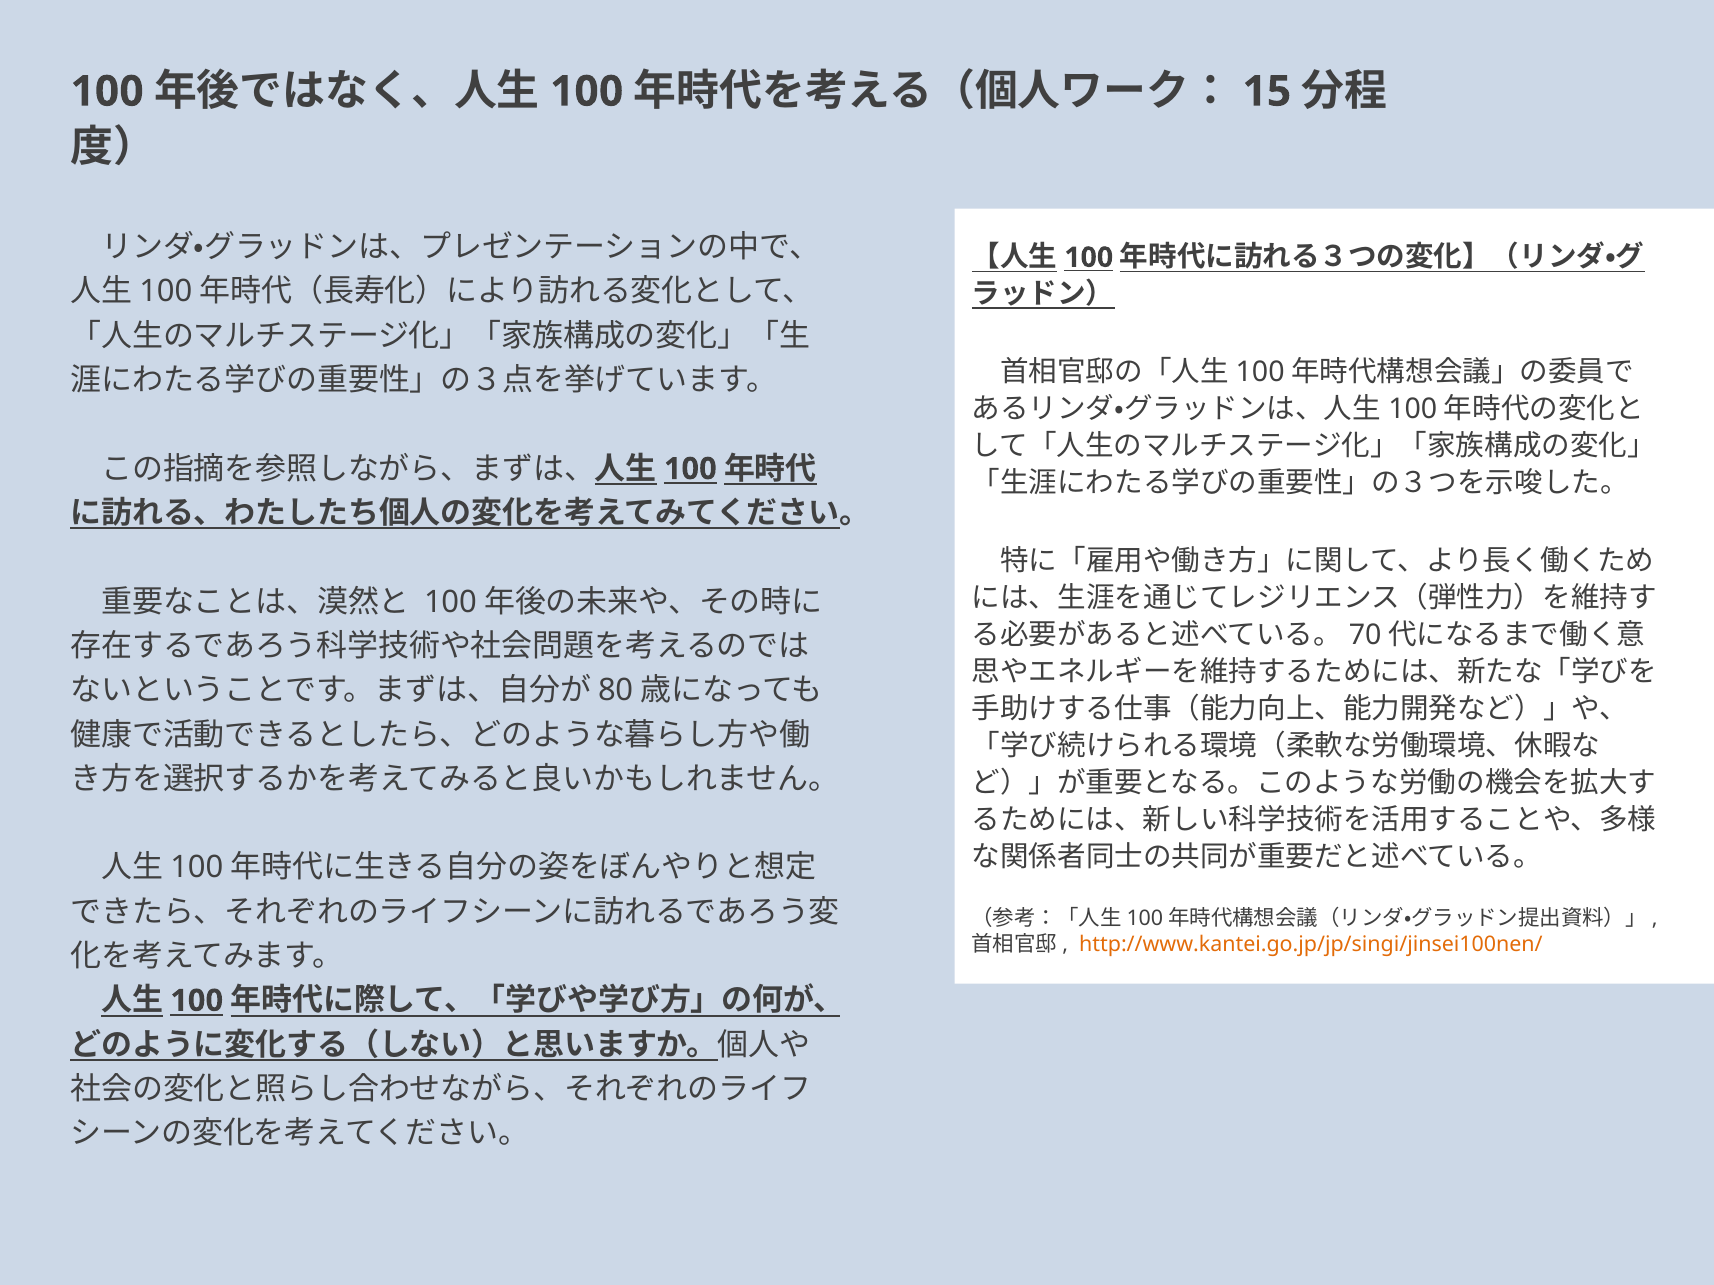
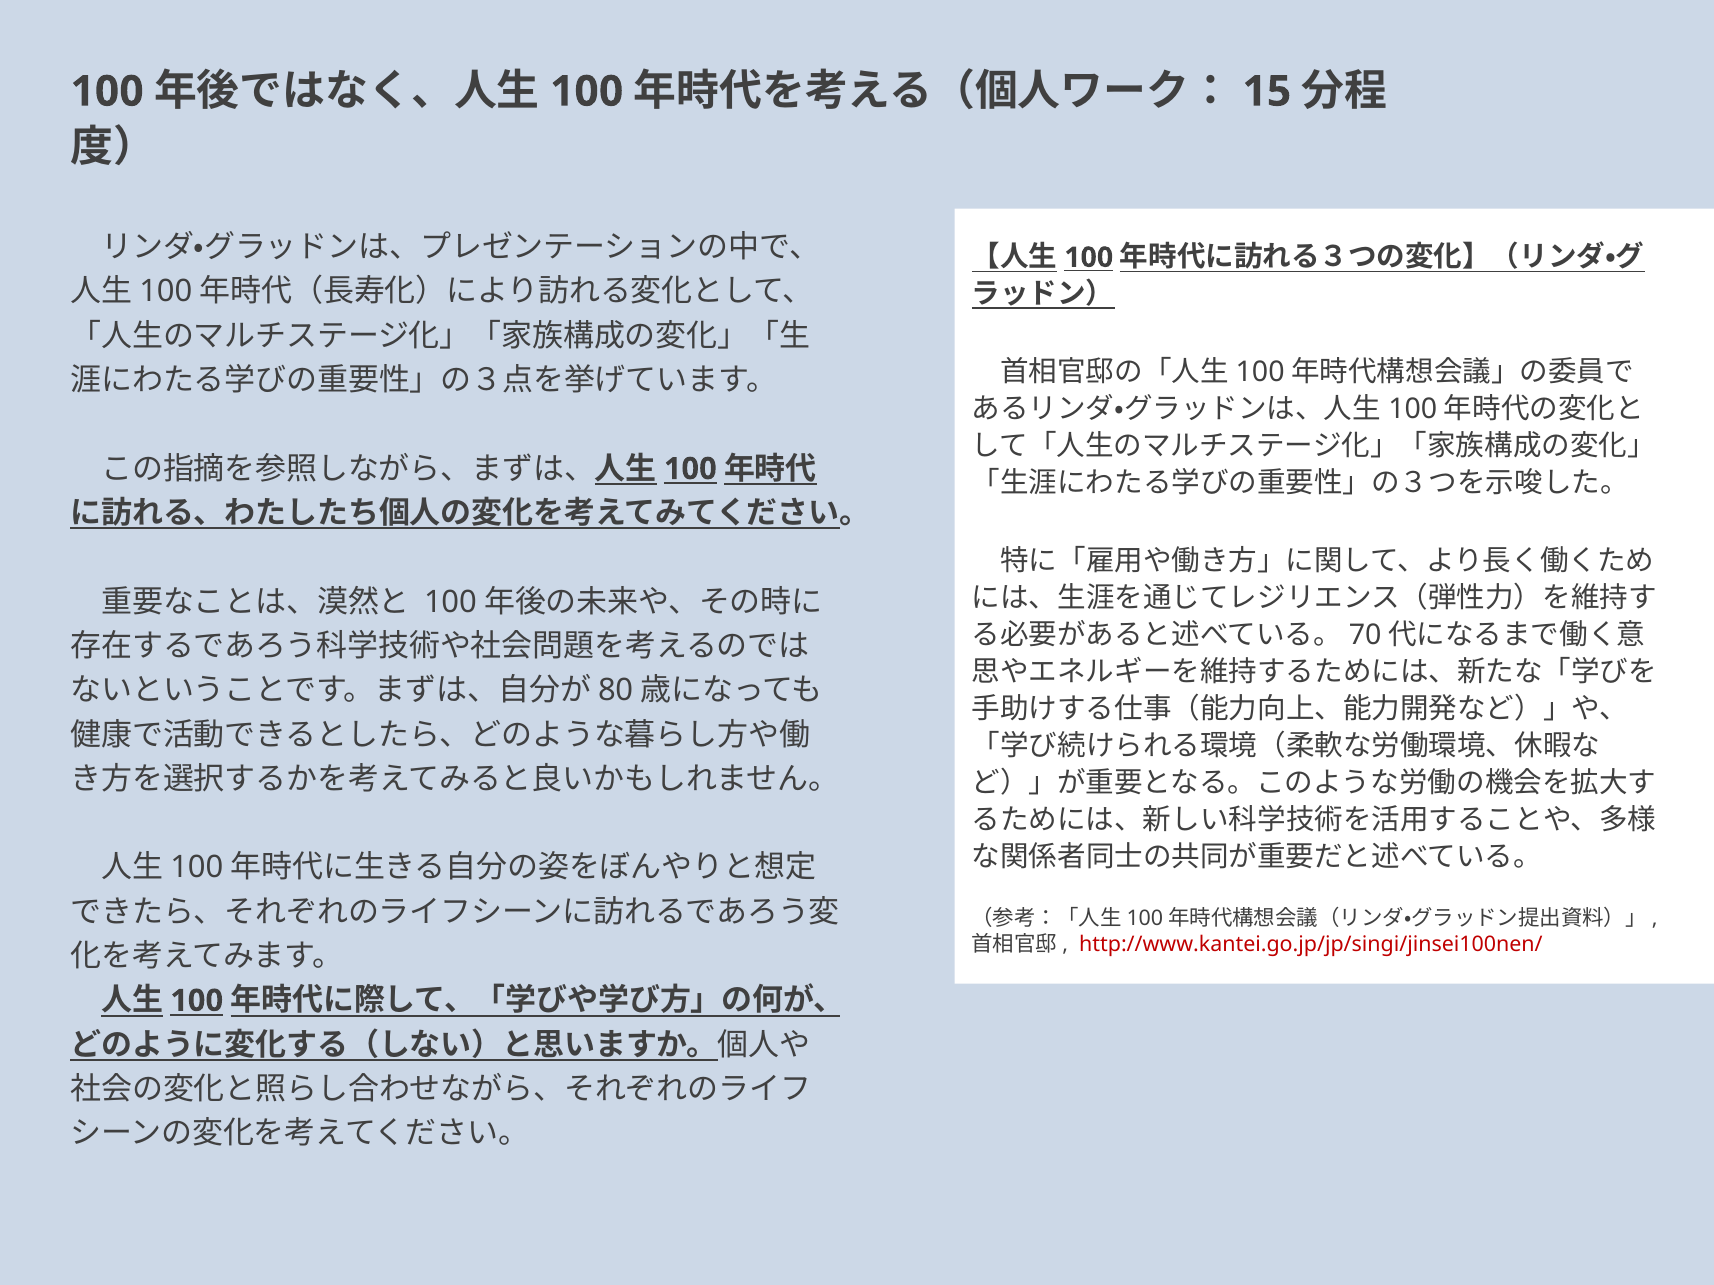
http://www.kantei.go.jp/jp/singi/jinsei100nen/ colour: orange -> red (1311, 944)
